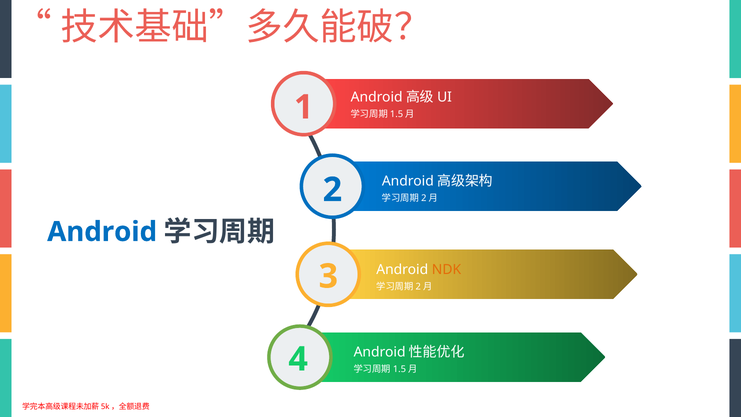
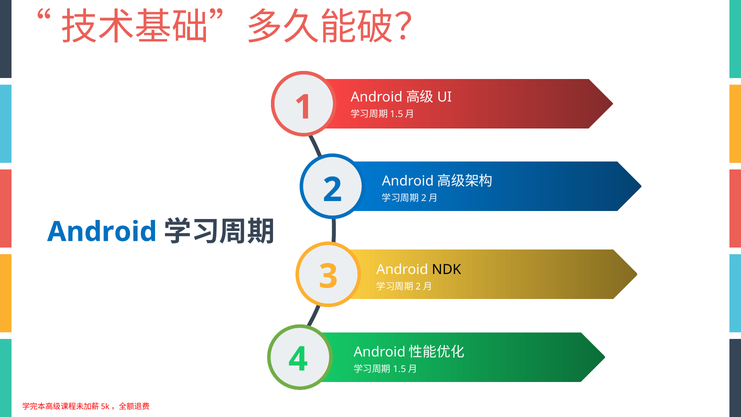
NDK colour: orange -> black (446, 270)
